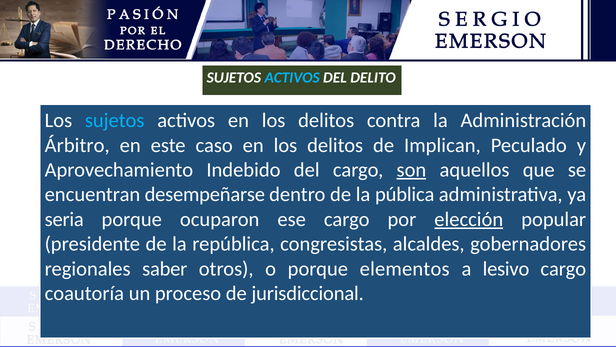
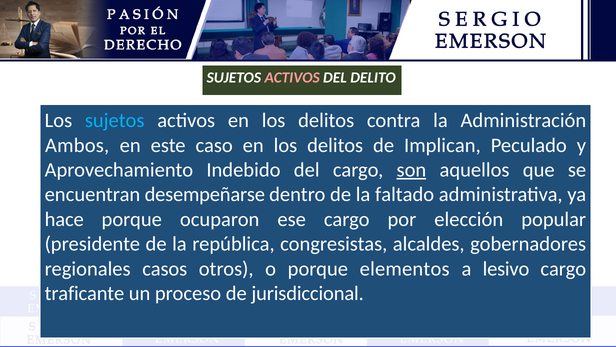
ACTIVOS colour: light blue -> pink (292, 78)
Árbitro: Árbitro -> Ambos (77, 145)
pública: pública -> faltado (405, 194)
seria: seria -> hace (64, 219)
elección underline: present -> none (469, 219)
saber: saber -> casos (165, 268)
coautoría: coautoría -> traficante (84, 293)
